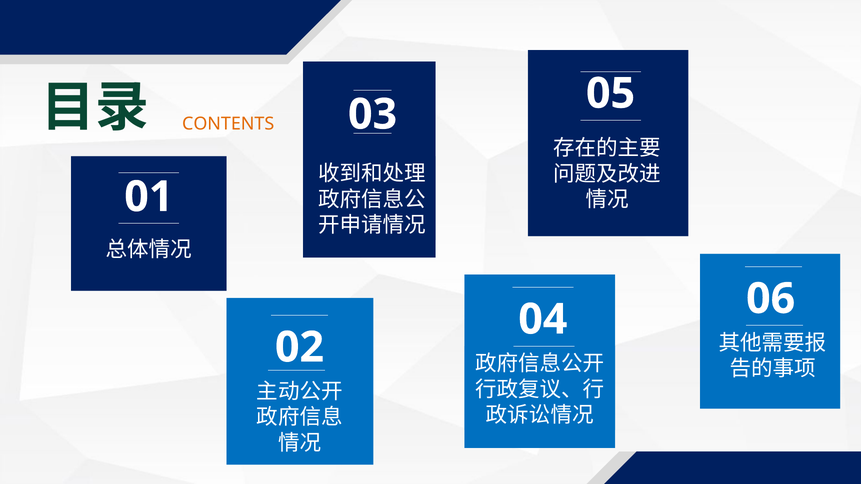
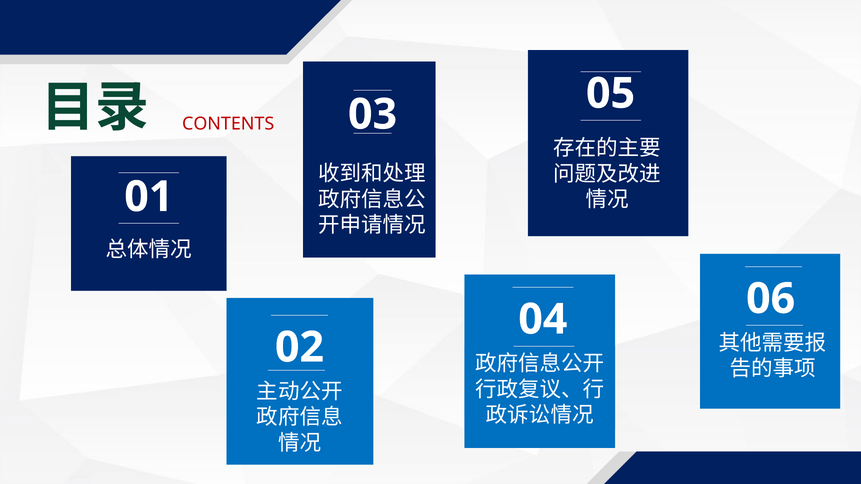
CONTENTS colour: orange -> red (228, 124)
